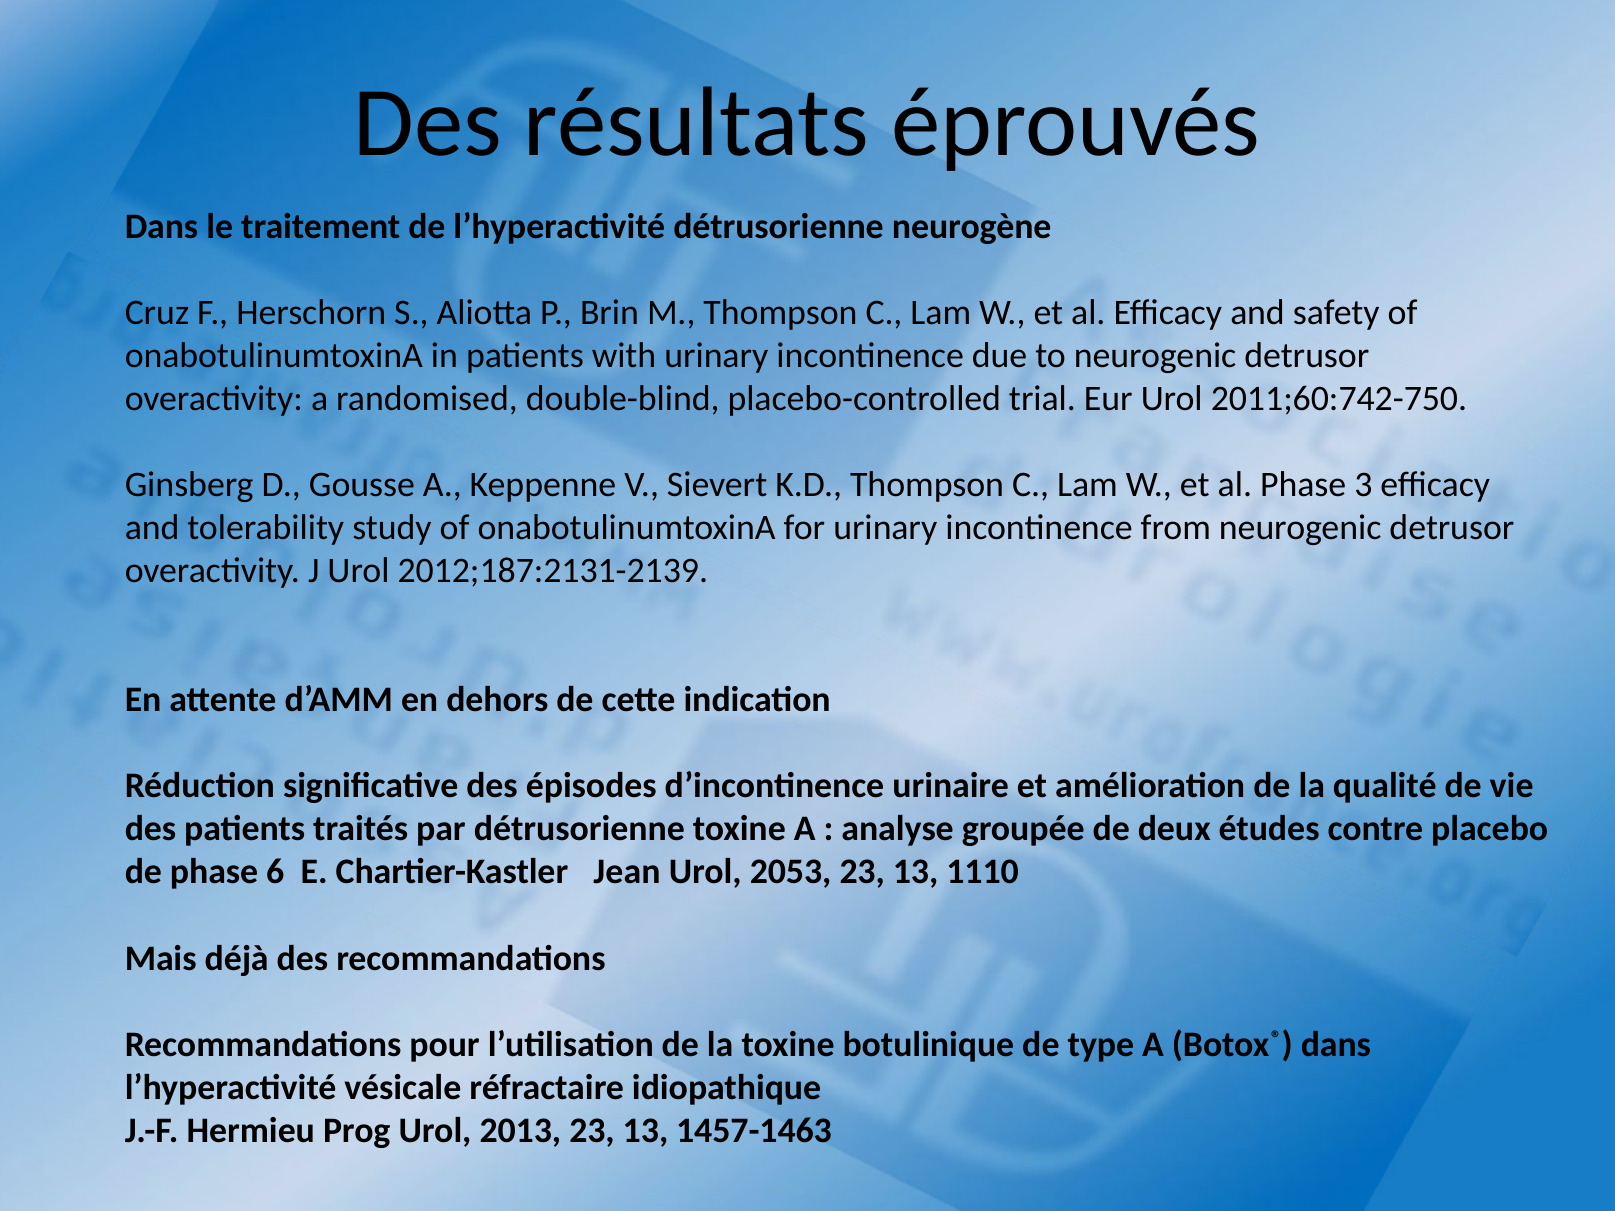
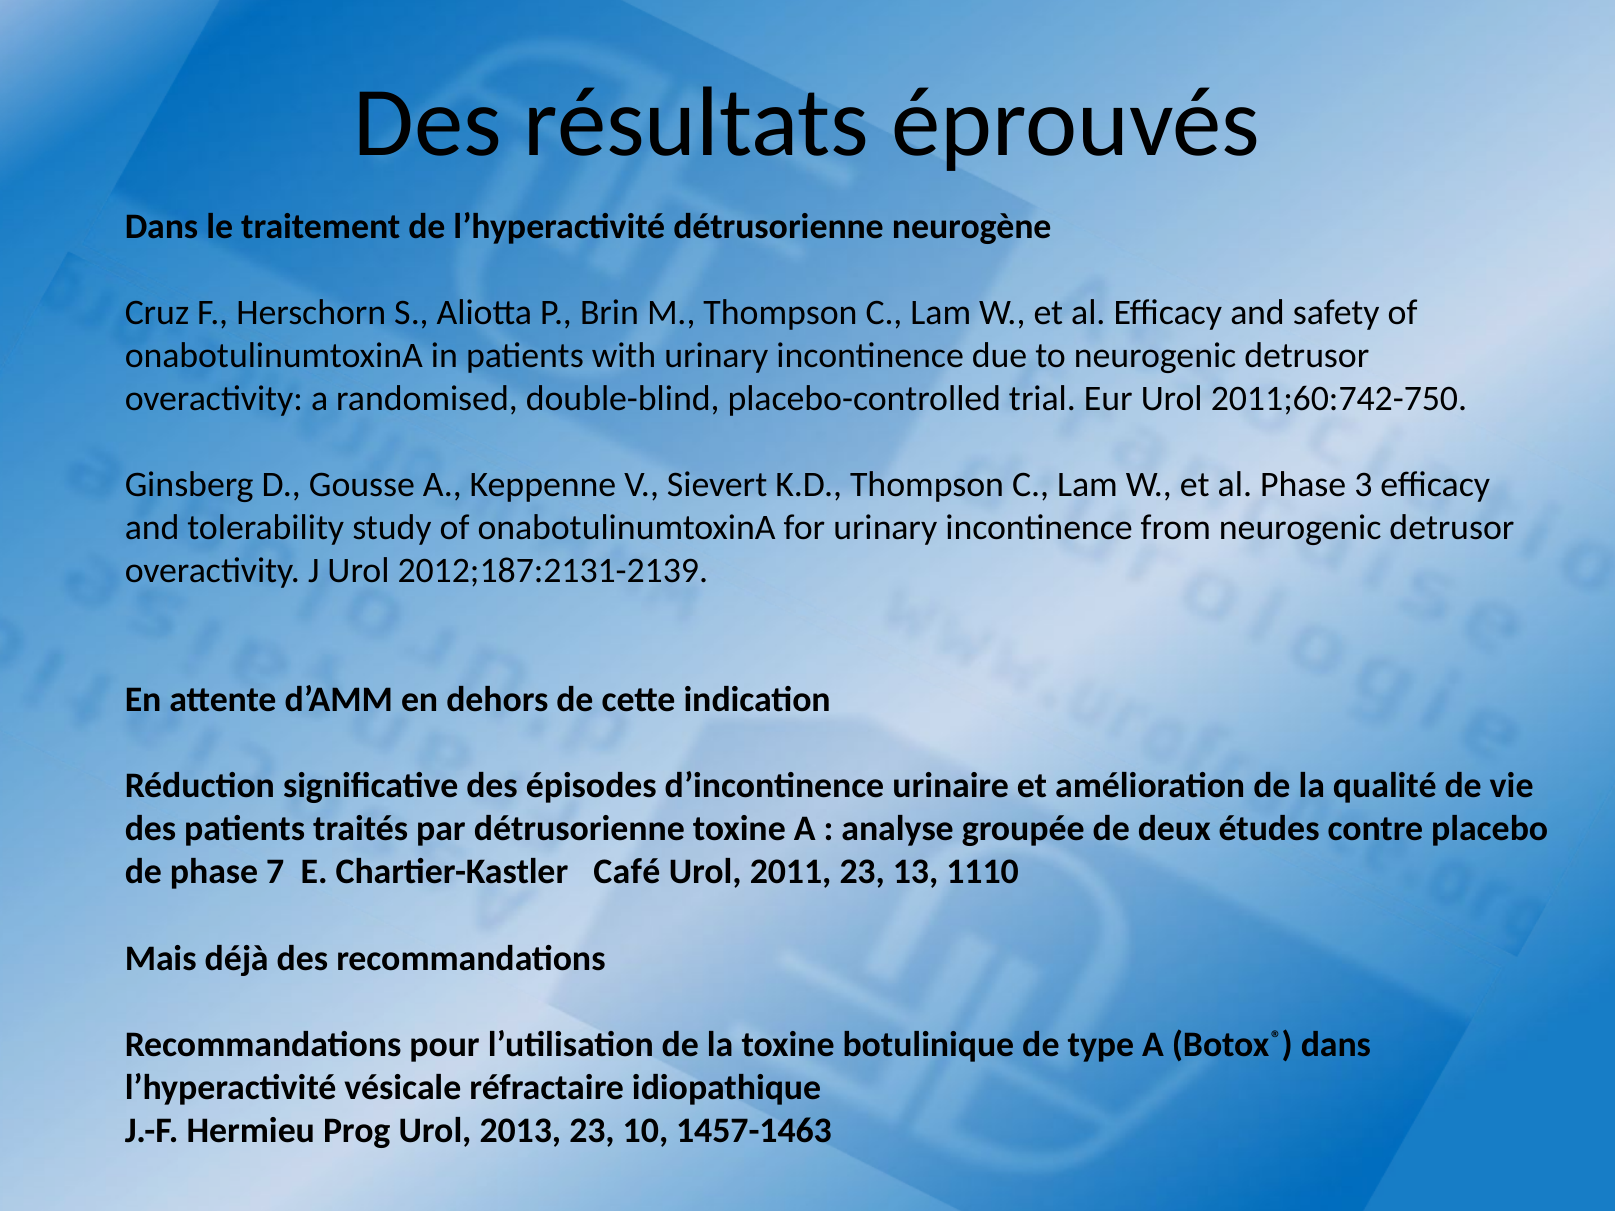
6: 6 -> 7 (275, 872)
Jean: Jean -> Café (627, 872)
2053: 2053 -> 2011 (791, 872)
2013 23 13: 13 -> 10 (645, 1131)
